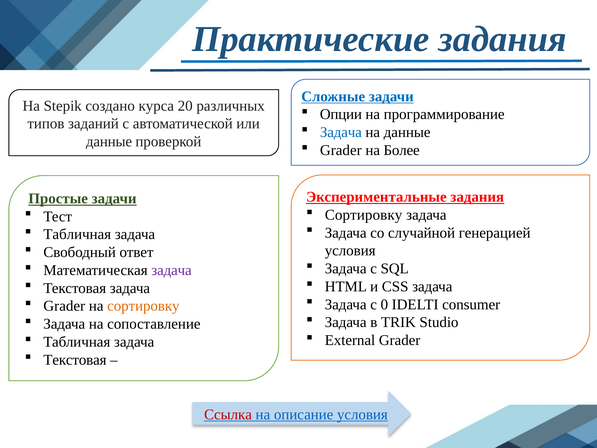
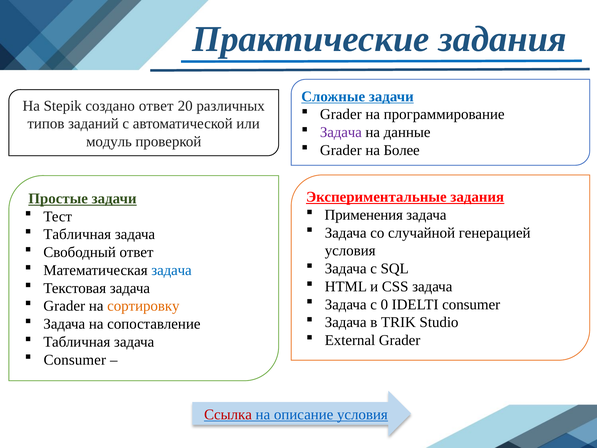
создано курса: курса -> ответ (156, 106)
Опции: Опции -> Grader (341, 114)
Задача colour: blue -> purple (341, 132)
данные: данные -> модуль (109, 142)
Сортировку: Сортировку -> Применения (364, 215)
задача colour: purple -> blue (171, 270)
Текстовая: Текстовая -> Consumer (75, 360)
